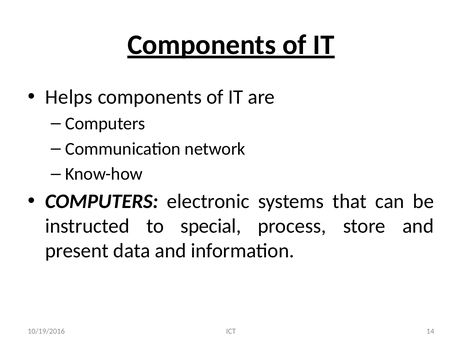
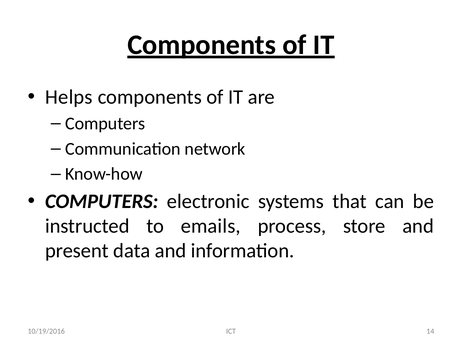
special: special -> emails (211, 226)
